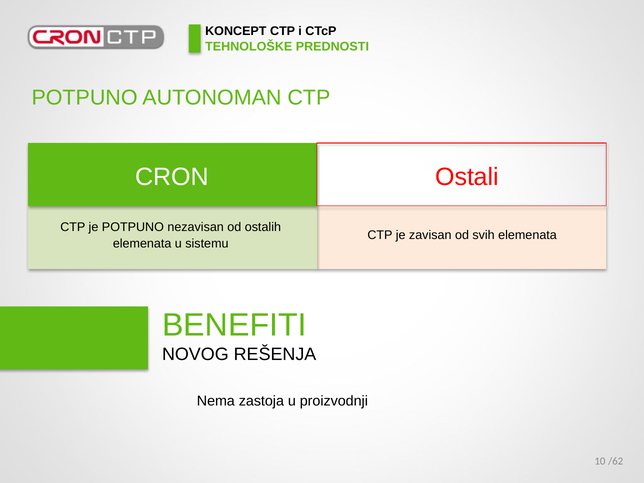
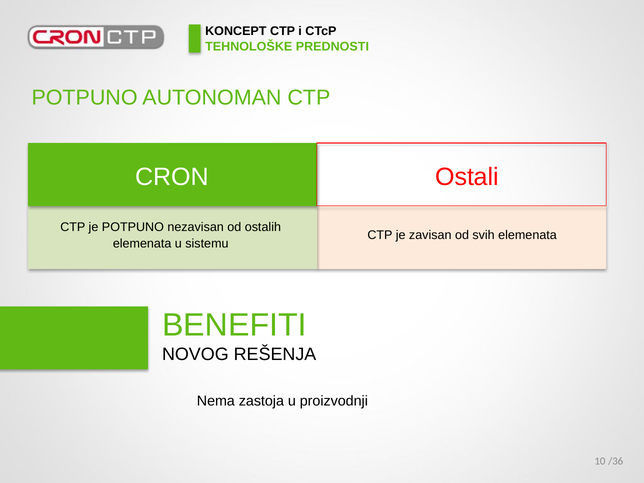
/62: /62 -> /36 (616, 461)
